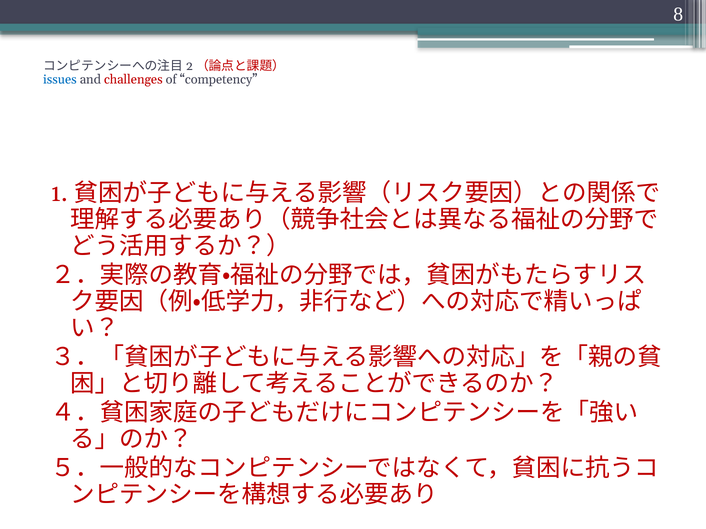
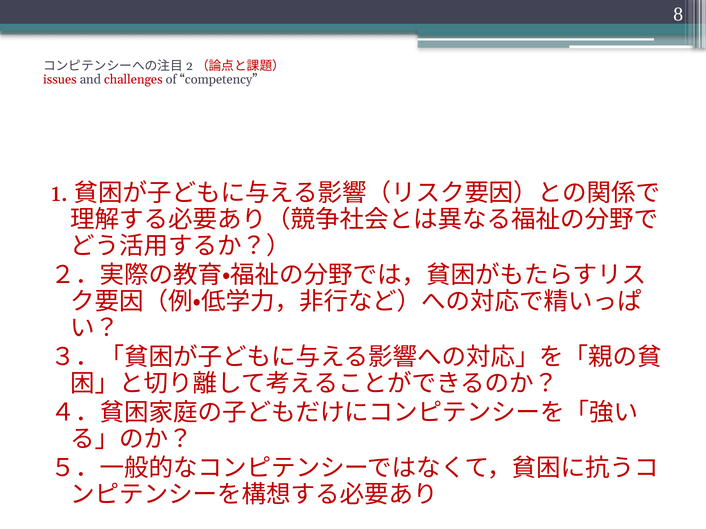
issues colour: blue -> red (60, 80)
